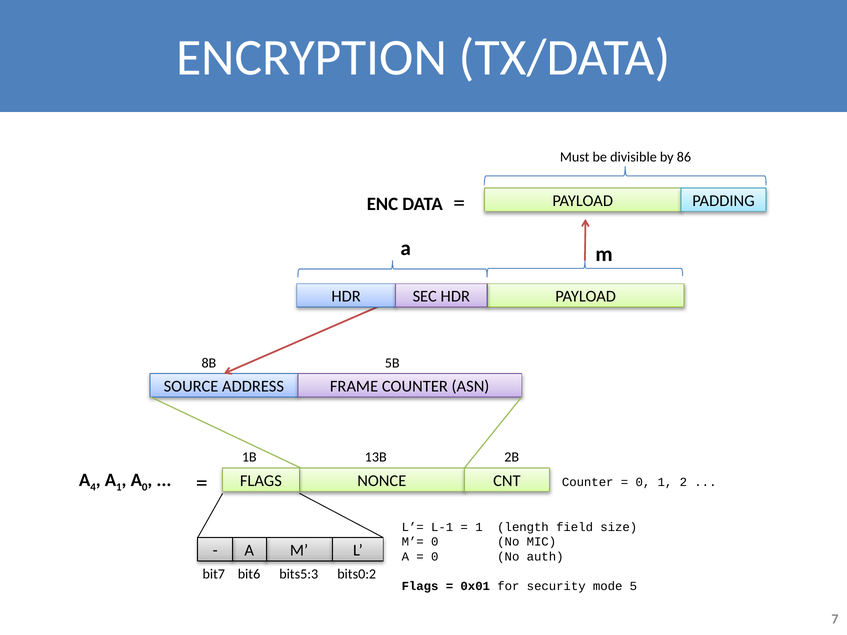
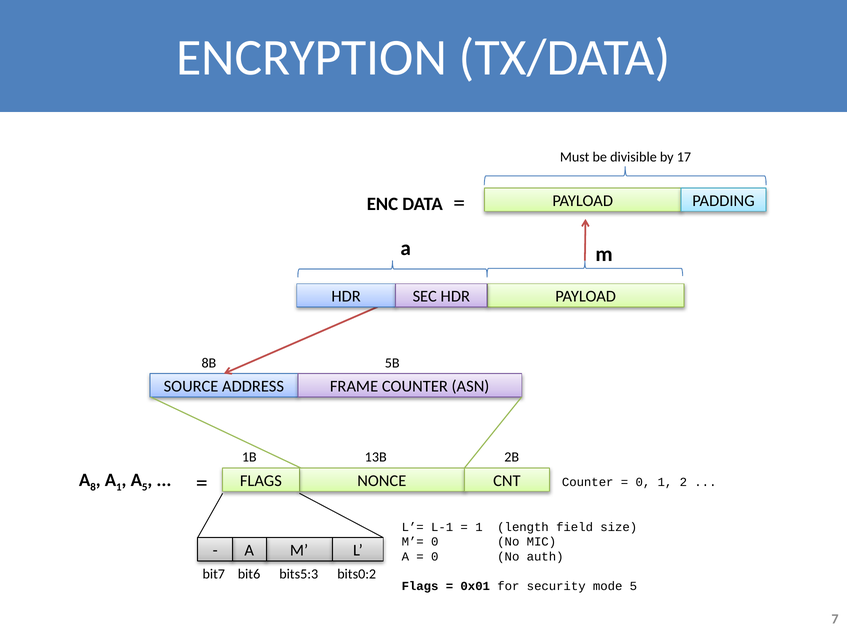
86: 86 -> 17 (684, 157)
4: 4 -> 8 (93, 488)
A 0: 0 -> 5 (145, 488)
